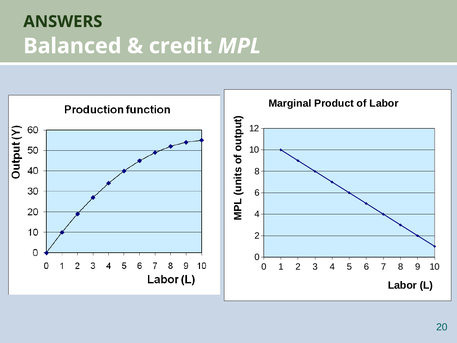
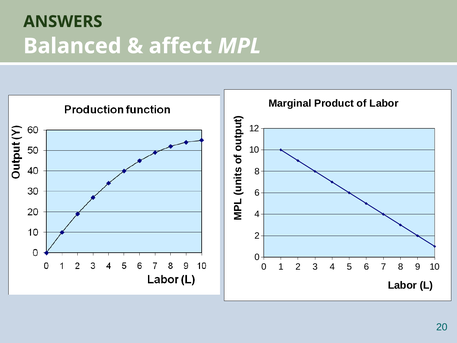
credit: credit -> affect (180, 46)
